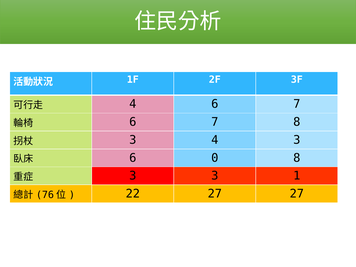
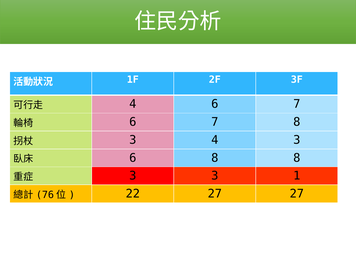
6 0: 0 -> 8 (215, 158)
